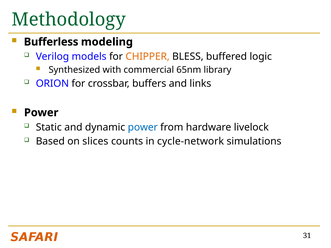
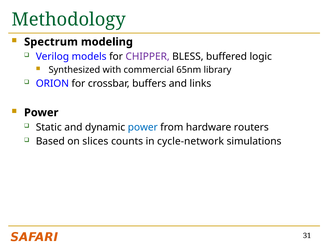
Bufferless: Bufferless -> Spectrum (51, 42)
CHIPPER colour: orange -> purple (148, 57)
livelock: livelock -> routers (251, 127)
